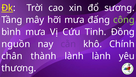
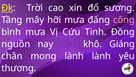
công colour: light green -> pink (124, 20)
Chính: Chính -> Giáng (122, 44)
thành: thành -> mong (44, 56)
